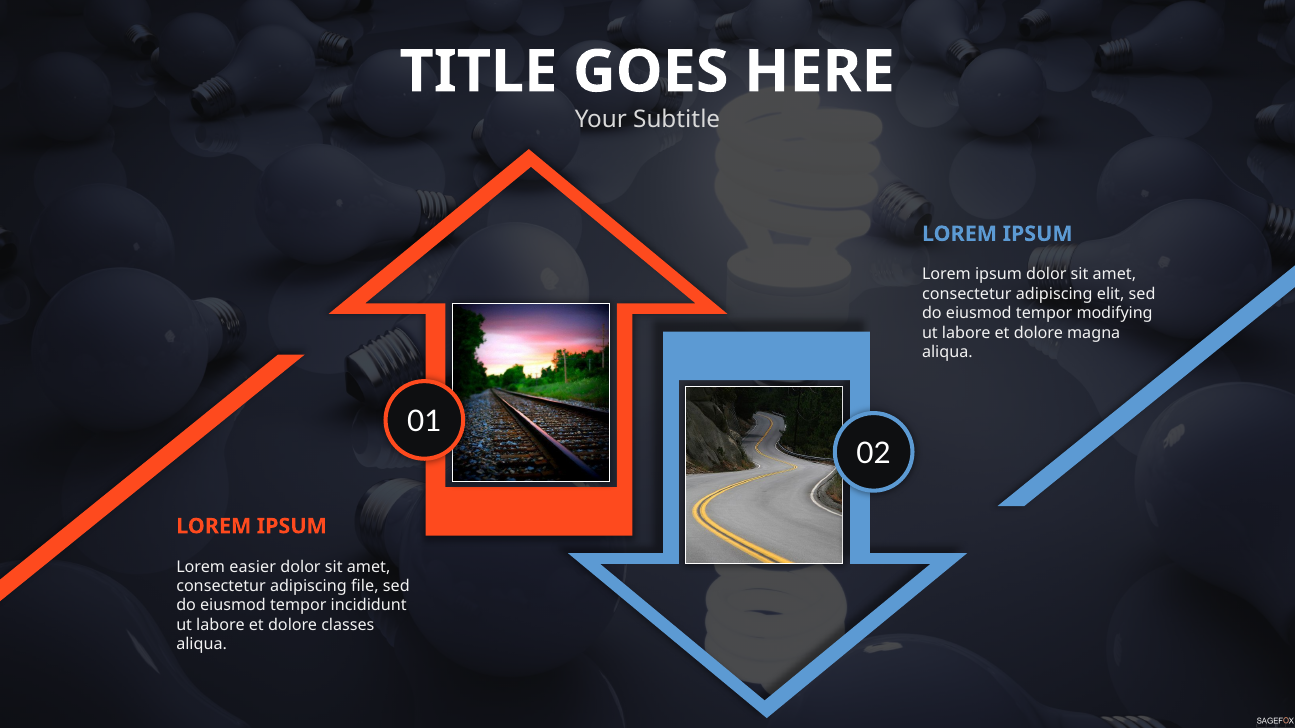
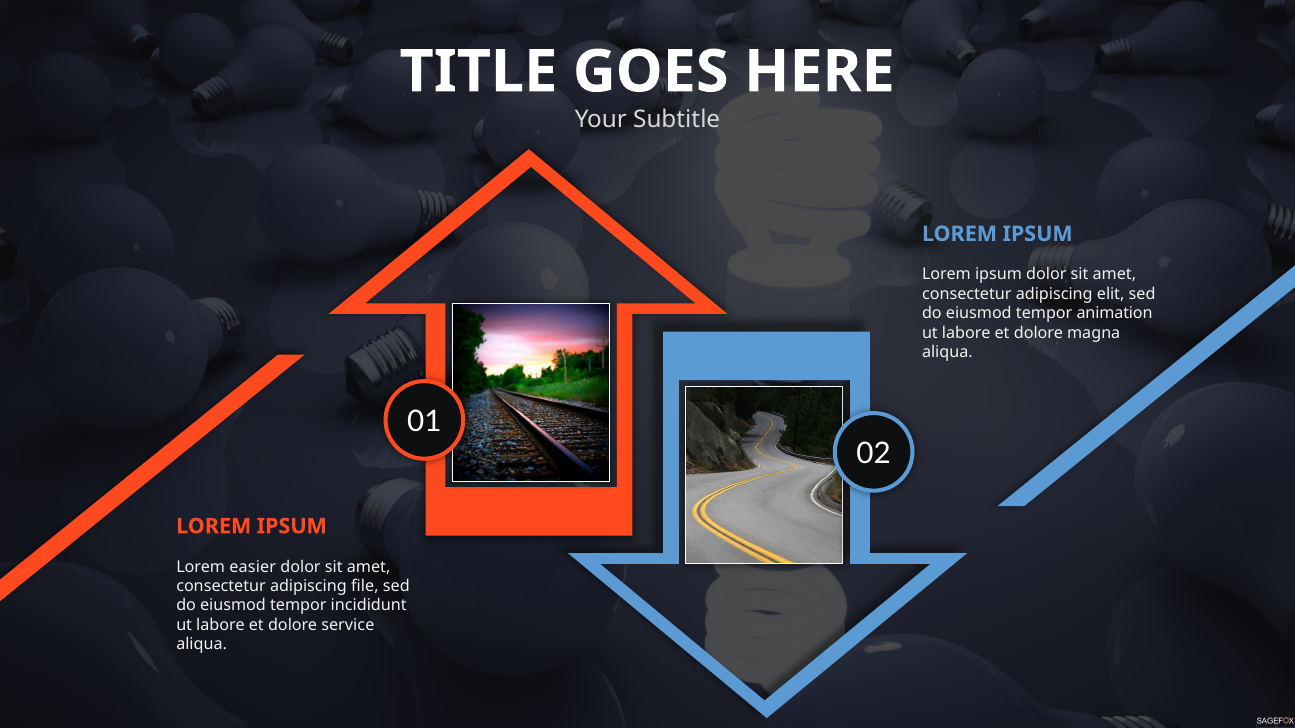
modifying: modifying -> animation (1115, 313)
classes: classes -> service (348, 625)
